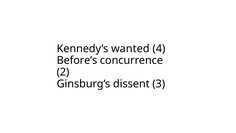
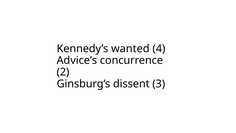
Before’s: Before’s -> Advice’s (77, 60)
